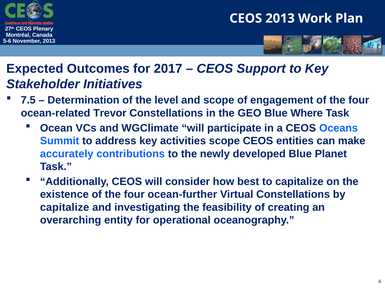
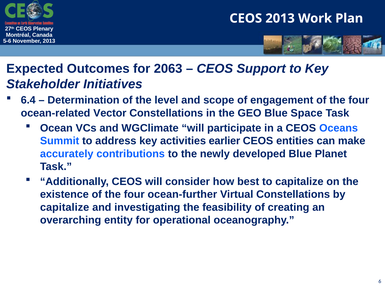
2017: 2017 -> 2063 (168, 69)
7.5: 7.5 -> 6.4 (28, 100)
Trevor: Trevor -> Vector (110, 113)
Where: Where -> Space (307, 113)
activities scope: scope -> earlier (224, 141)
